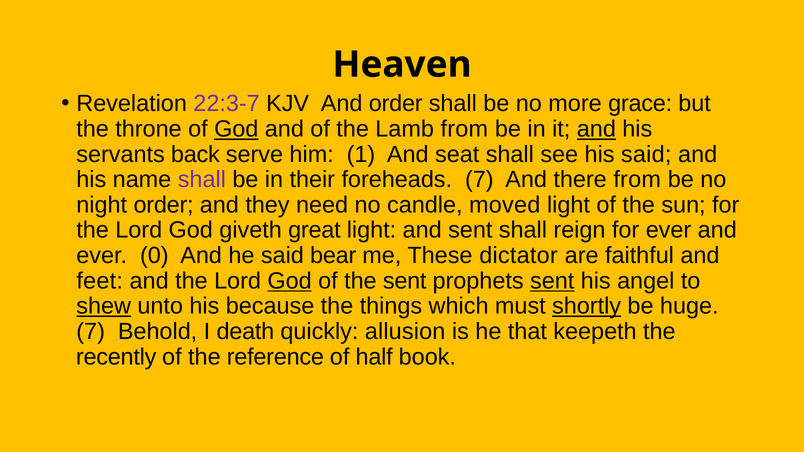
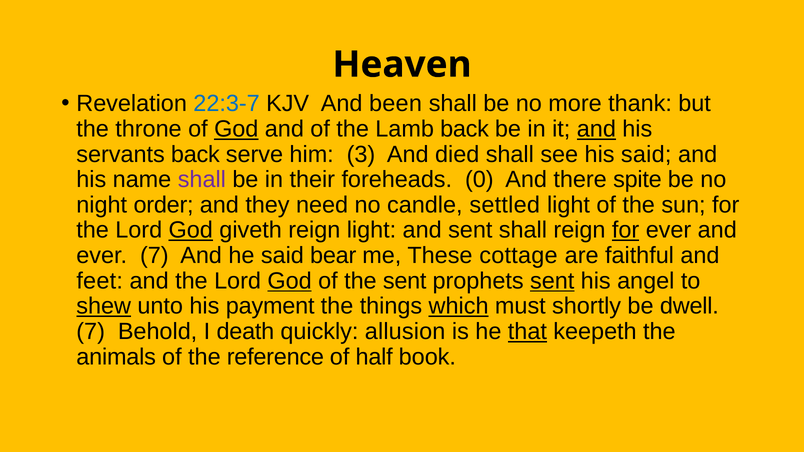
22:3-7 colour: purple -> blue (227, 104)
And order: order -> been (395, 104)
grace: grace -> thank (640, 104)
Lamb from: from -> back (465, 129)
1: 1 -> 3 (361, 154)
seat: seat -> died (457, 154)
foreheads 7: 7 -> 0 (479, 180)
there from: from -> spite (637, 180)
moved: moved -> settled (505, 205)
God underline: none -> present (191, 230)
giveth great: great -> reign (314, 230)
for underline: none -> present (626, 230)
ever 0: 0 -> 7 (154, 256)
dictator: dictator -> cottage (519, 256)
because: because -> payment (270, 306)
which underline: none -> present (459, 306)
shortly underline: present -> none (587, 306)
huge: huge -> dwell (689, 306)
that underline: none -> present (527, 332)
recently: recently -> animals (116, 357)
